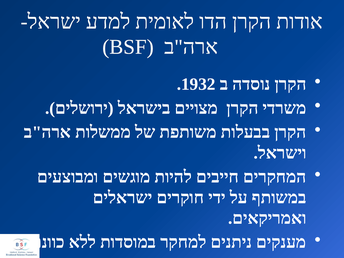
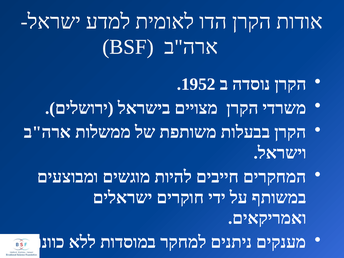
1932: 1932 -> 1952 (198, 84)
